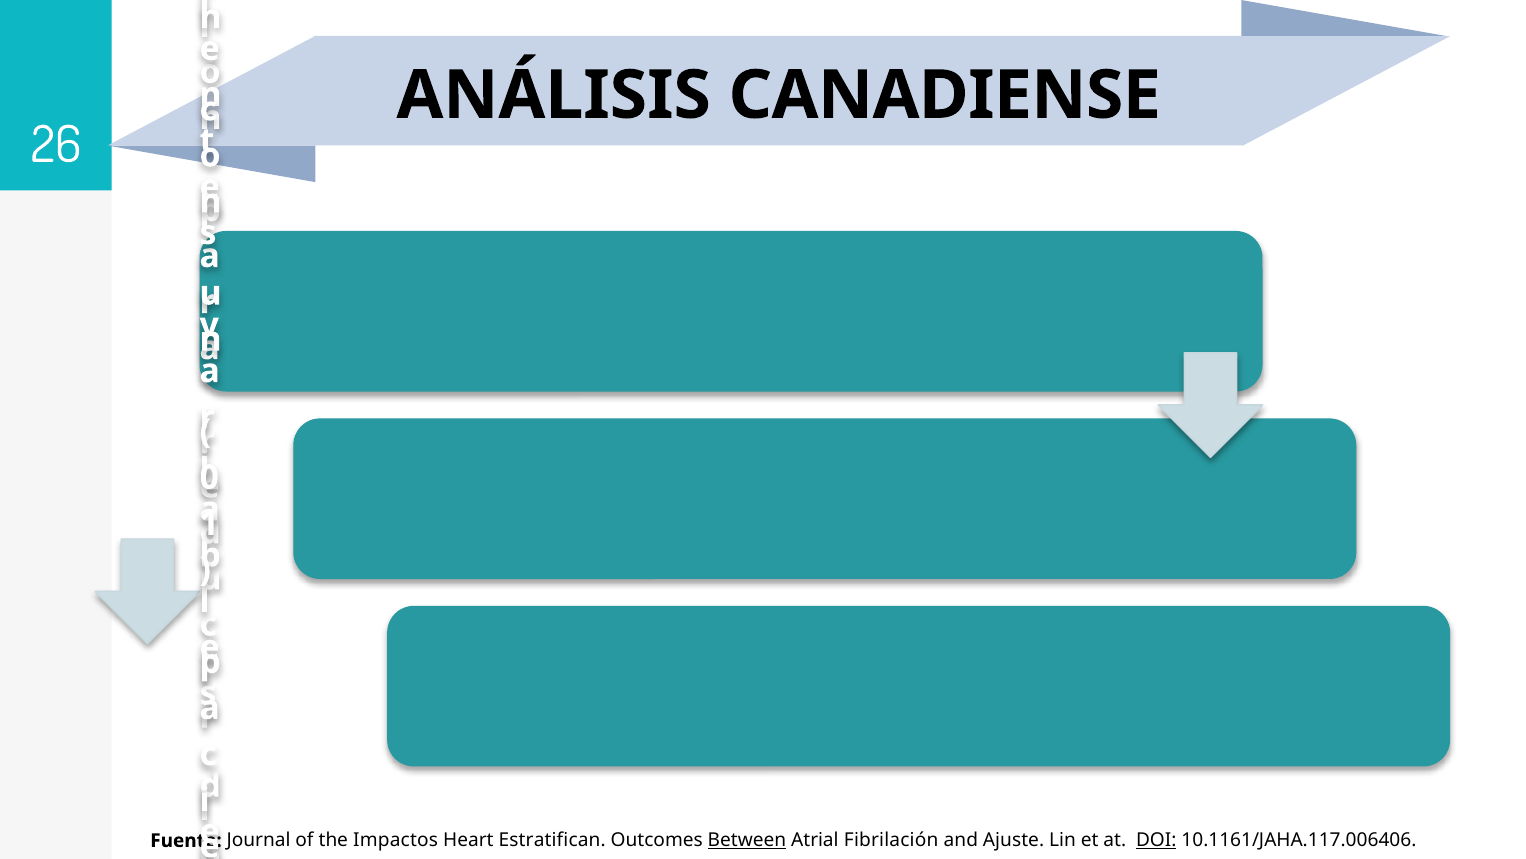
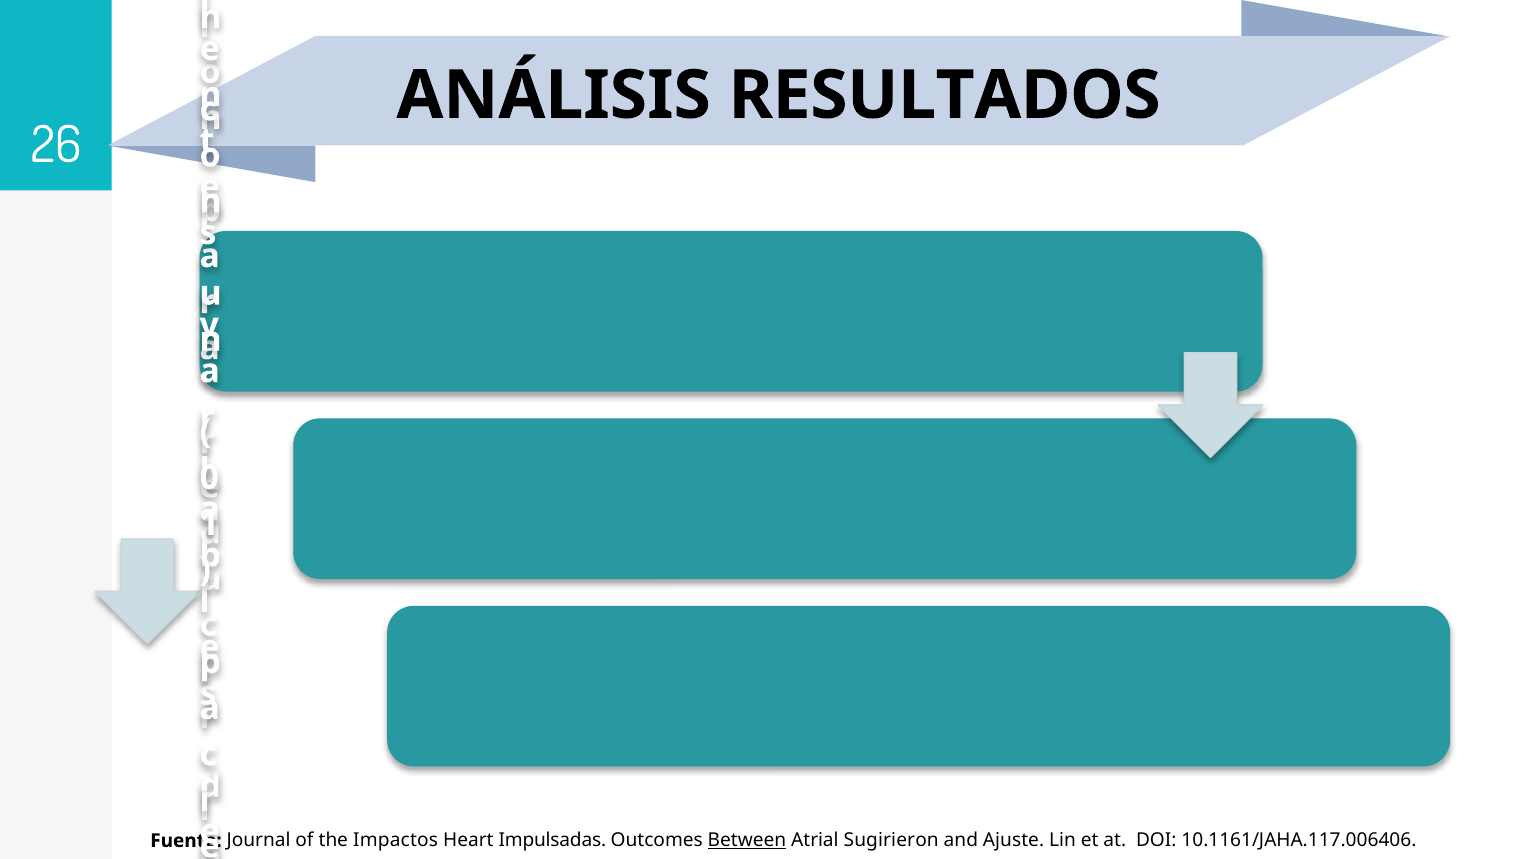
CANADIENSE: CANADIENSE -> RESULTADOS (945, 95)
Estratifican: Estratifican -> Impulsadas (552, 840)
Fibrilación: Fibrilación -> Sugirieron (891, 840)
DOI underline: present -> none (1156, 840)
